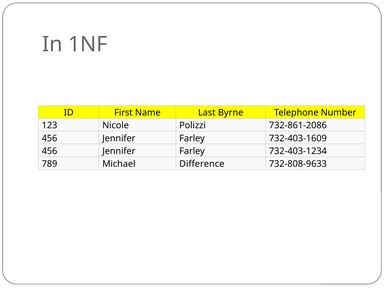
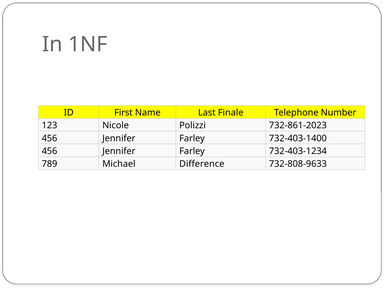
Byrne: Byrne -> Finale (231, 113)
732-861-2086: 732-861-2086 -> 732-861-2023 (298, 125)
732-403-1609: 732-403-1609 -> 732-403-1400 (298, 138)
